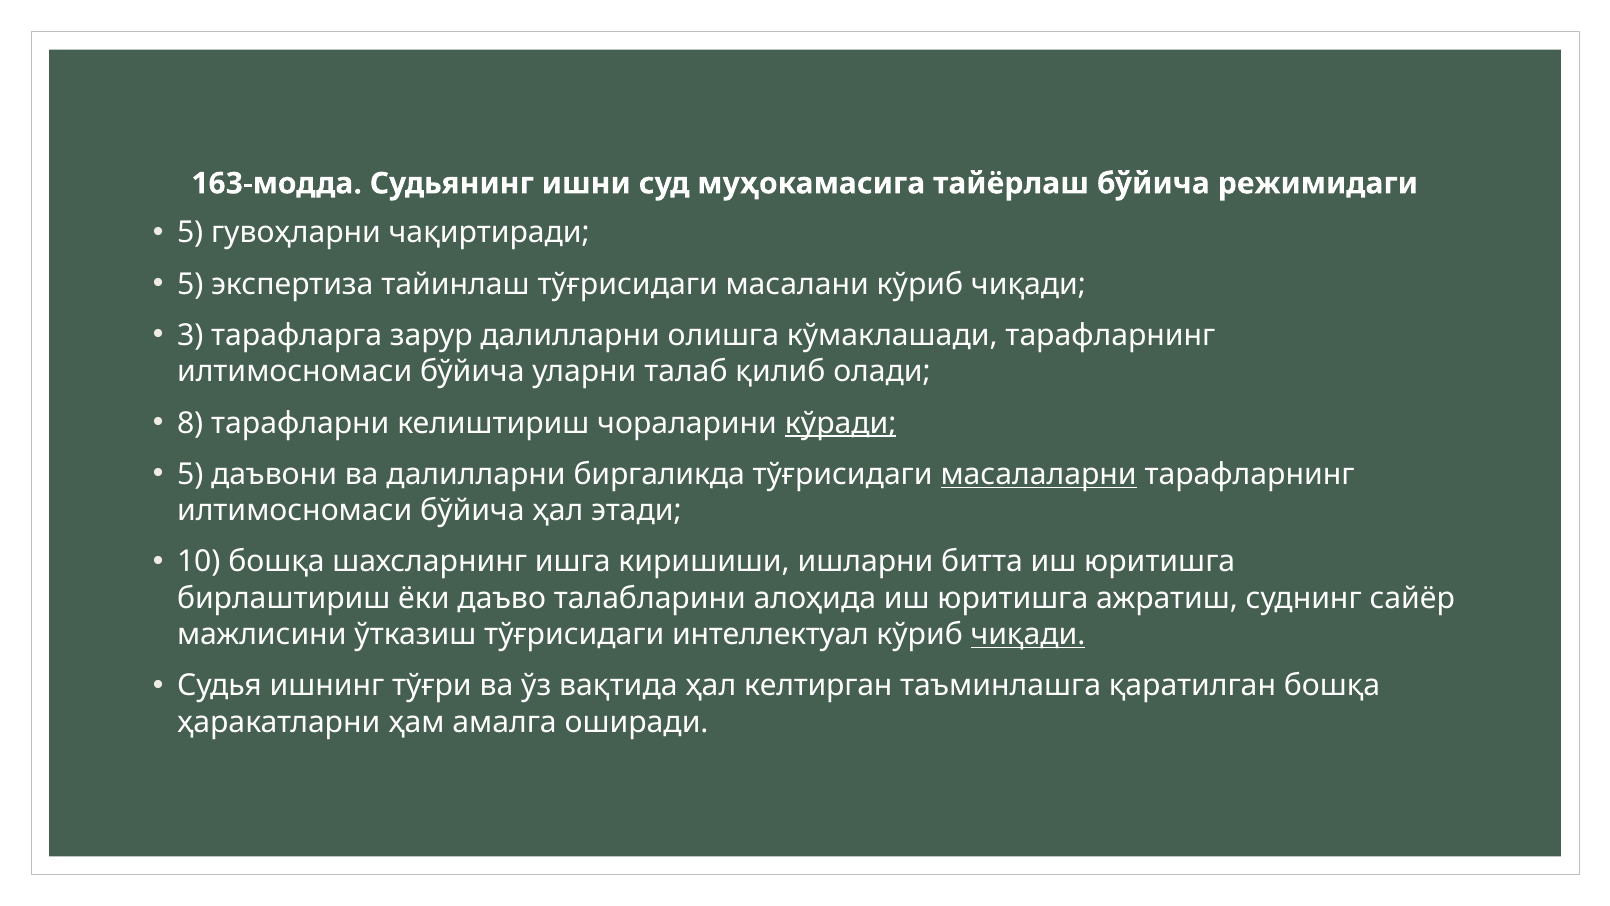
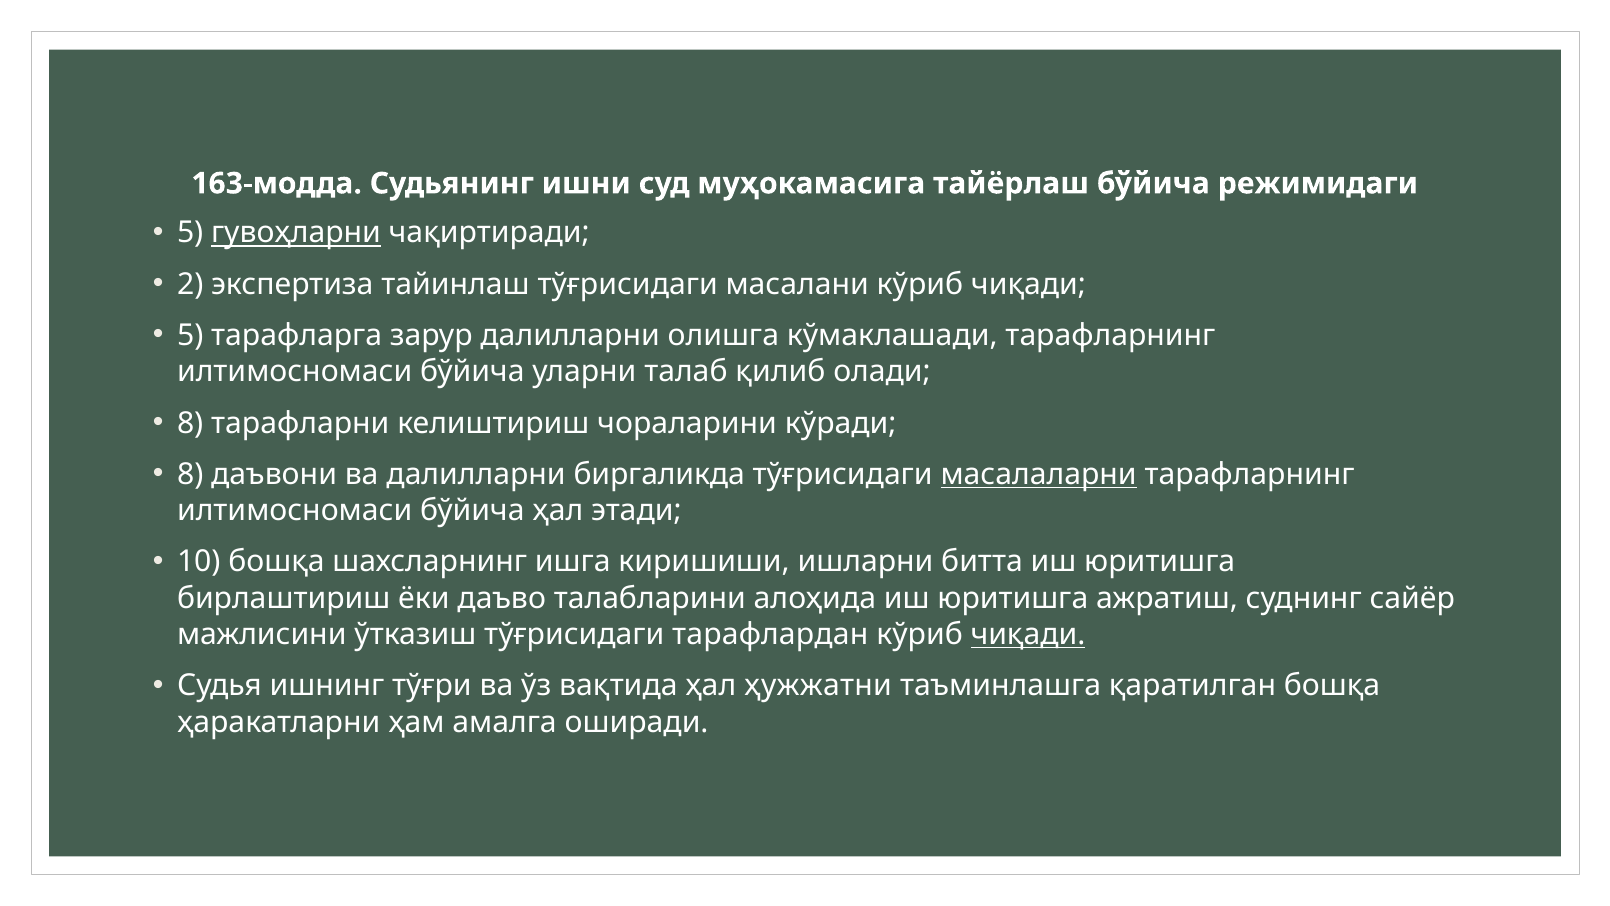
гувоҳларни underline: none -> present (296, 233)
5: 5 -> 2 (190, 284)
3: 3 -> 5 (190, 335)
кўради underline: present -> none (841, 423)
5: 5 -> 8 (190, 474)
интеллектуал: интеллектуал -> тарафлардан (770, 634)
келтирган: келтирган -> ҳужжатни (818, 686)
